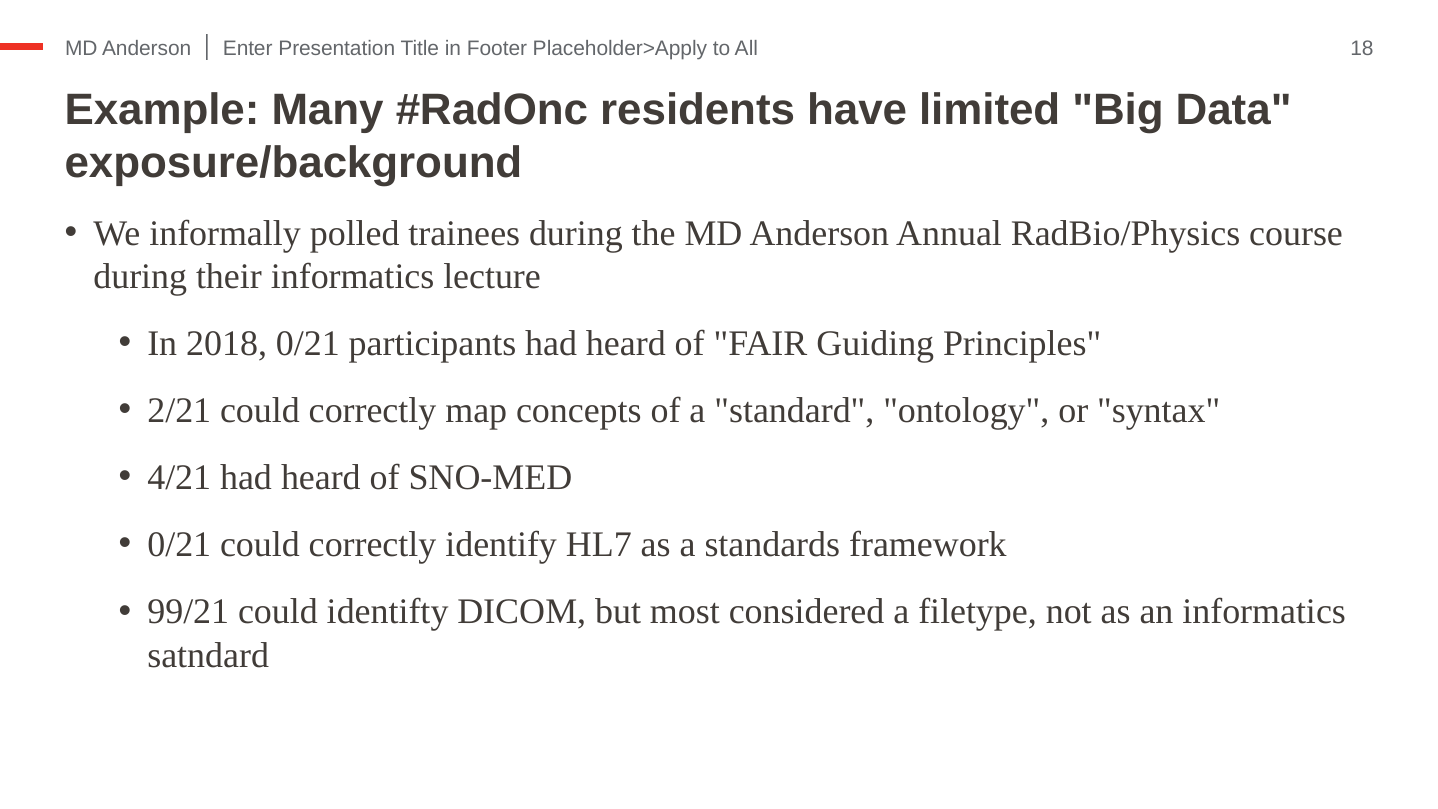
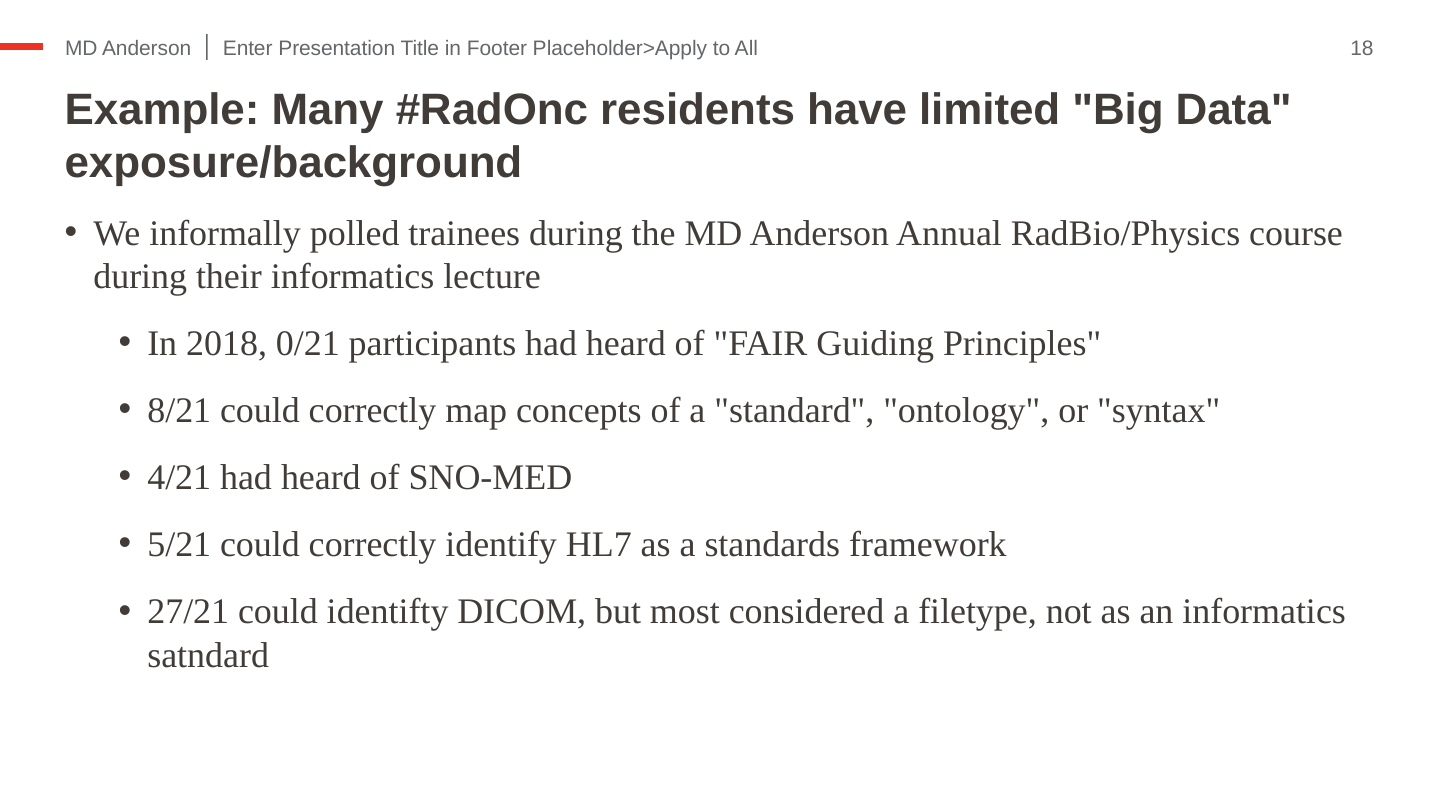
2/21: 2/21 -> 8/21 (179, 411)
0/21: 0/21 -> 5/21 (179, 545)
99/21: 99/21 -> 27/21 (188, 612)
